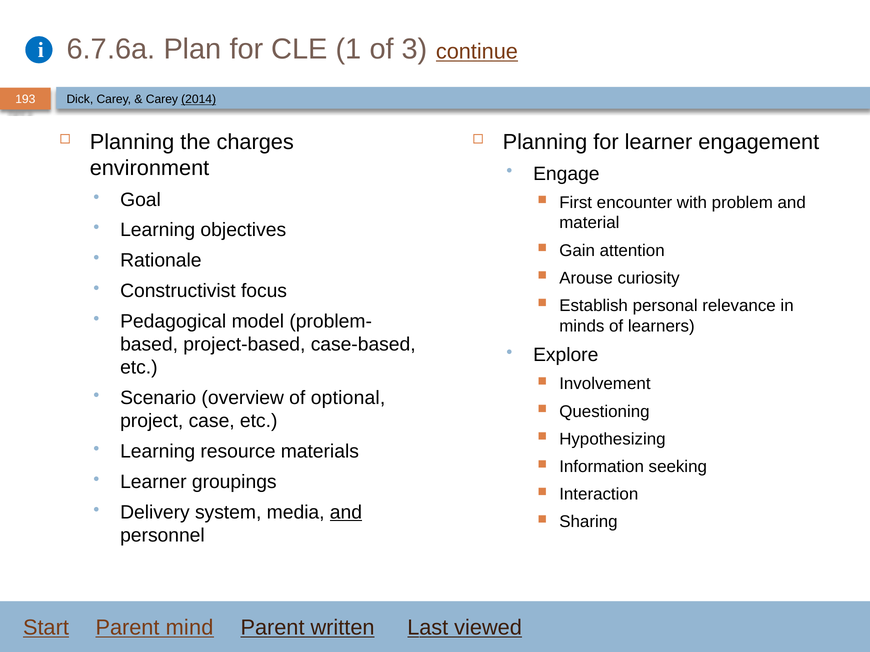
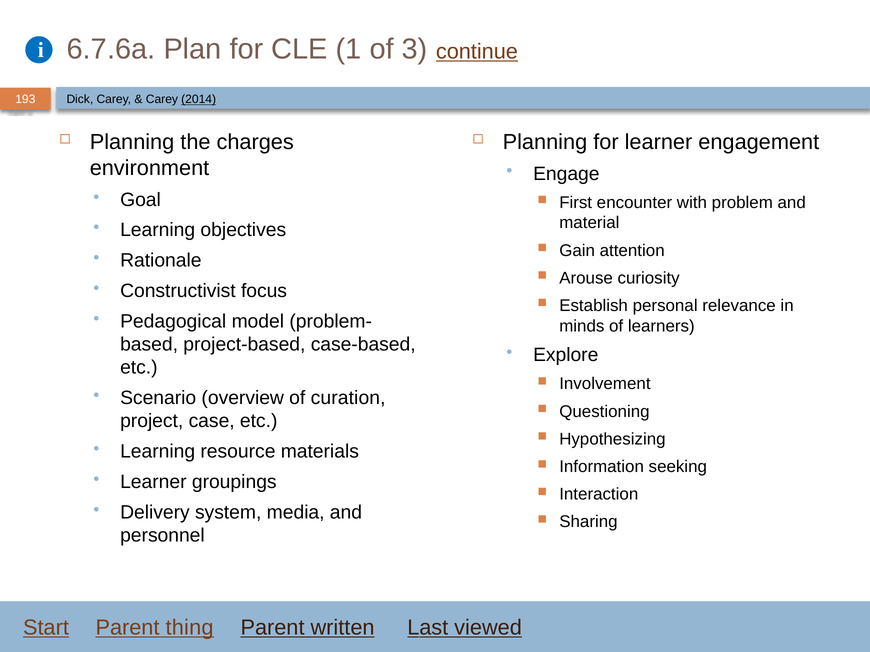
optional: optional -> curation (348, 398)
and underline: present -> none (346, 513)
mind: mind -> thing (190, 628)
